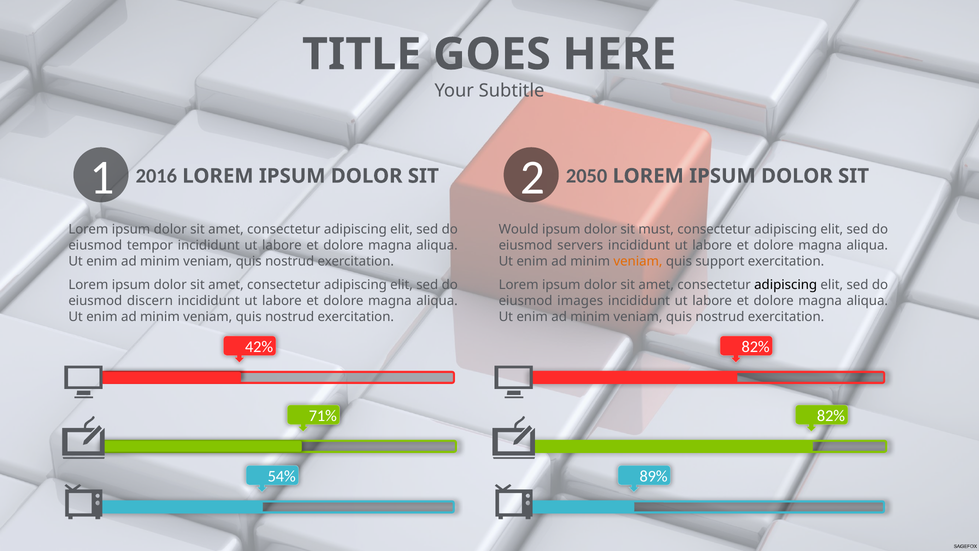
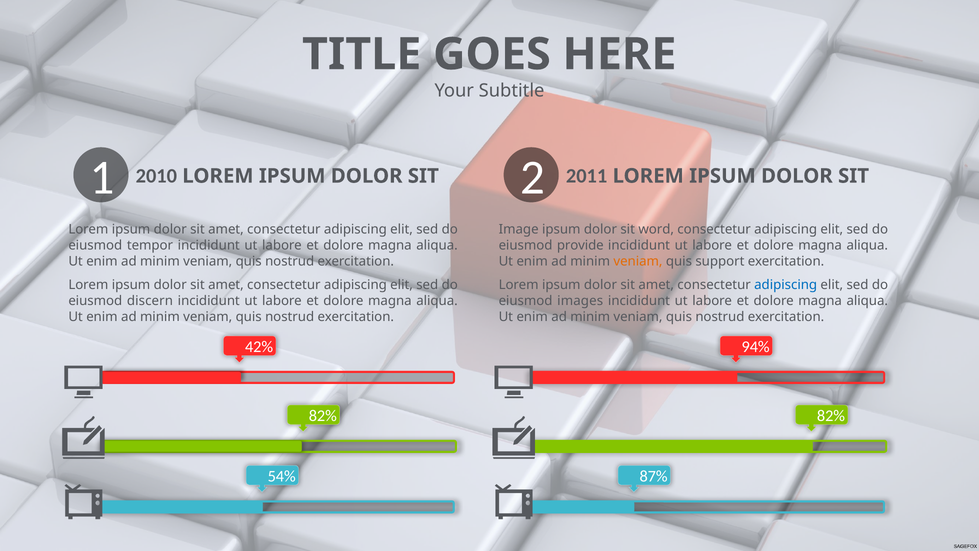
2016: 2016 -> 2010 (156, 176)
2050: 2050 -> 2011 (587, 176)
Would: Would -> Image (519, 229)
must: must -> word (656, 229)
servers: servers -> provide (580, 245)
adipiscing colour: black -> blue (786, 285)
82%: 82% -> 94% (756, 347)
71%: 71% -> 82% (323, 416)
89%: 89% -> 87% (654, 476)
